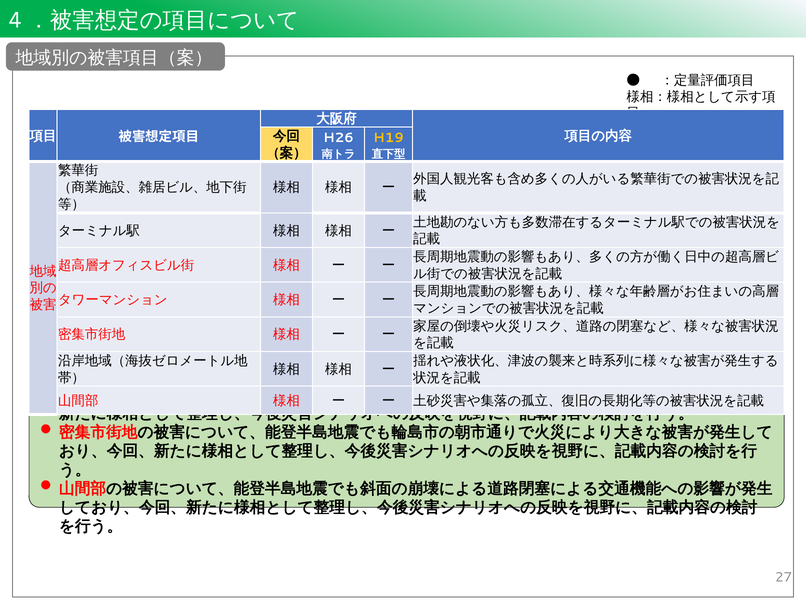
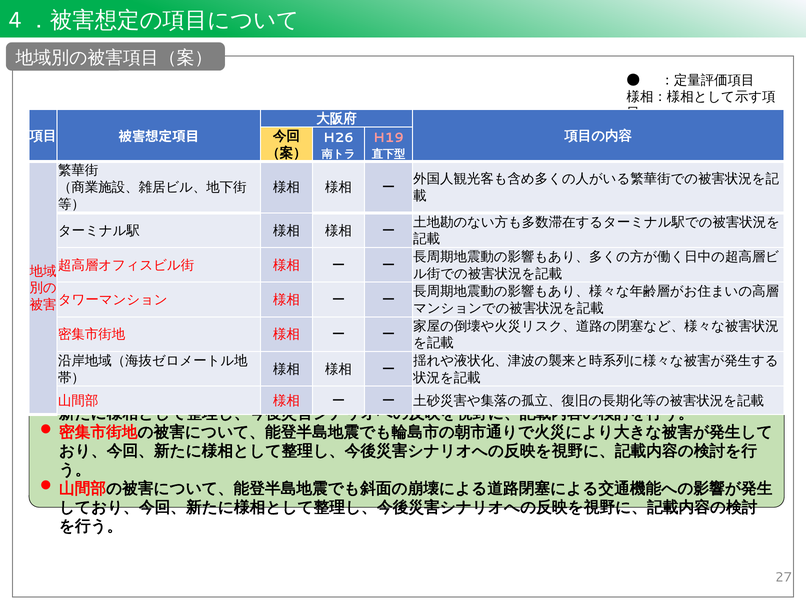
H19 colour: yellow -> pink (389, 138)
